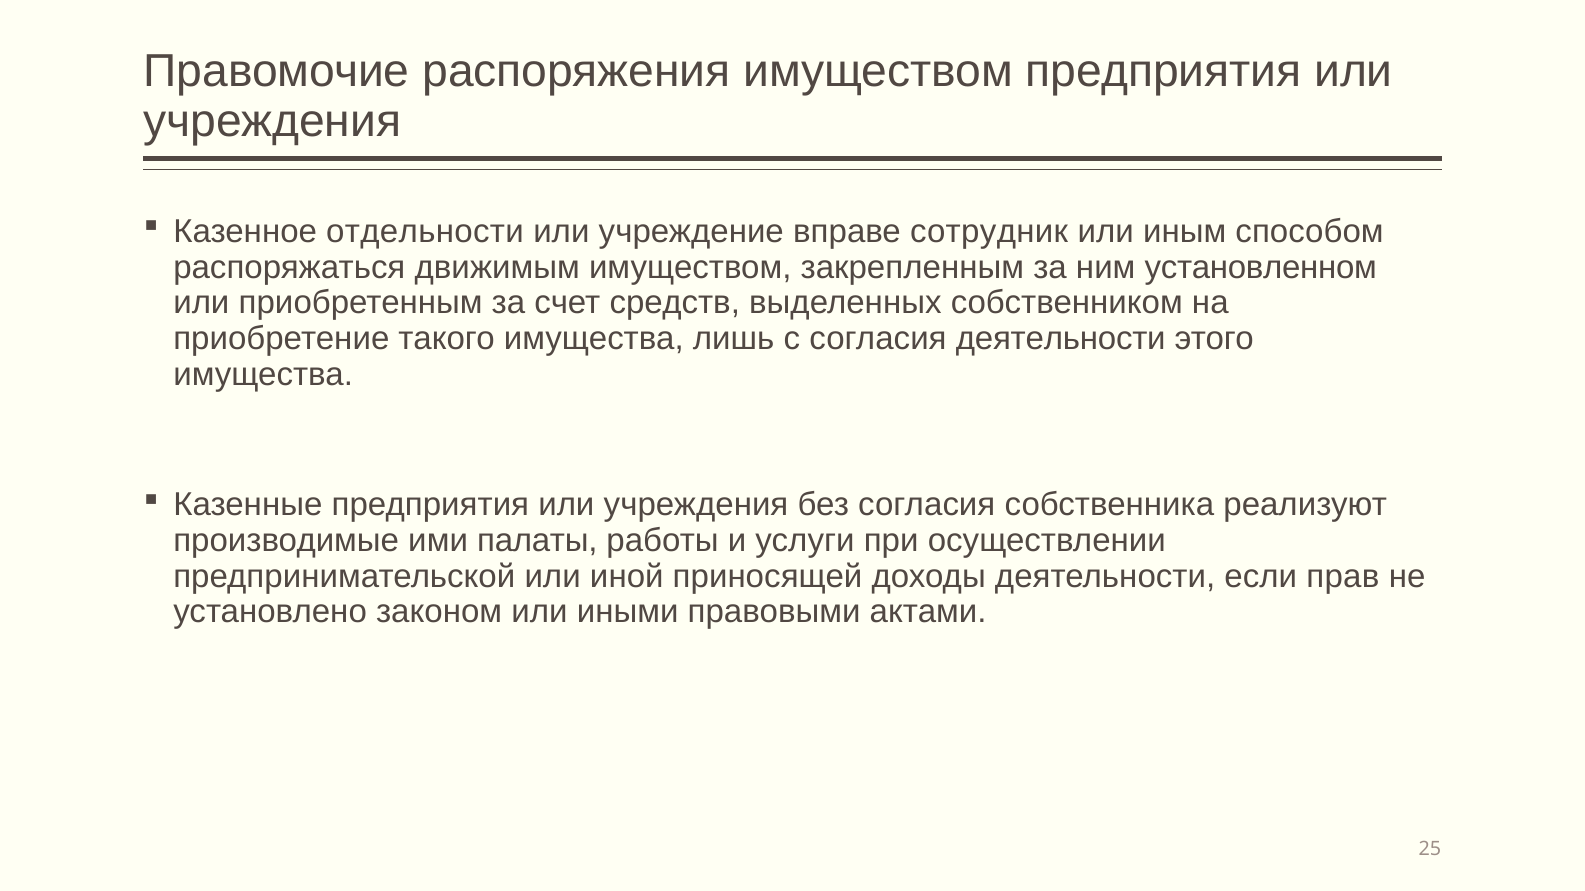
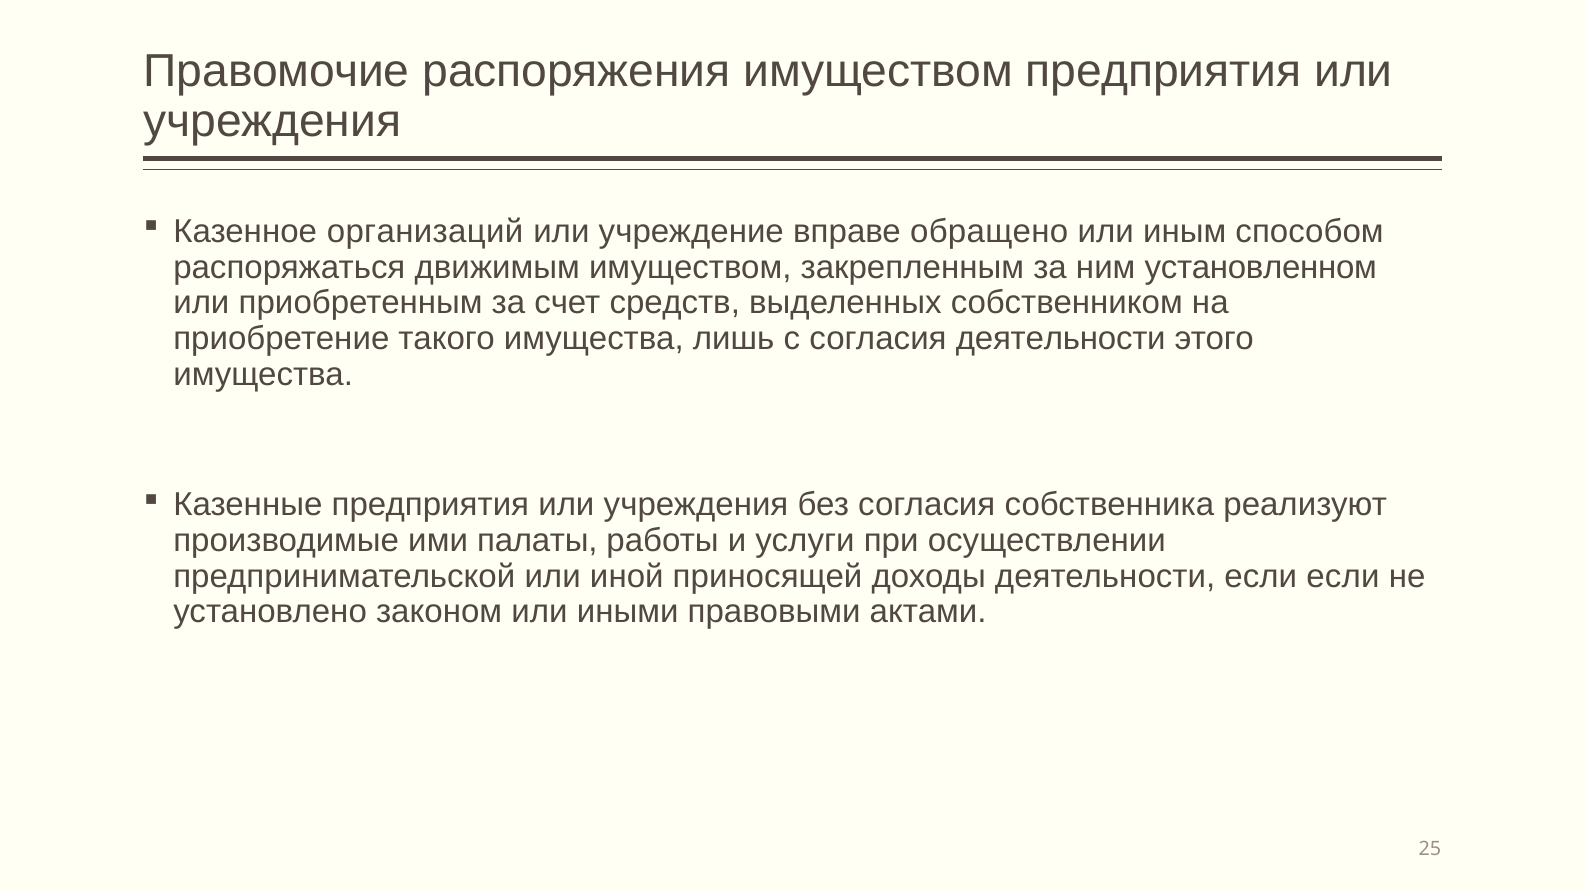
отдельности: отдельности -> организаций (425, 232)
сотрудник: сотрудник -> обращено (989, 232)
если прав: прав -> если (1343, 577)
